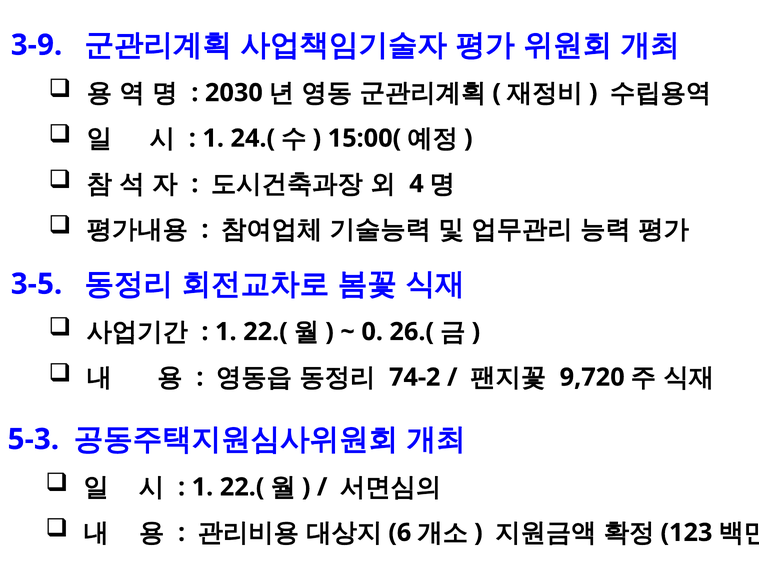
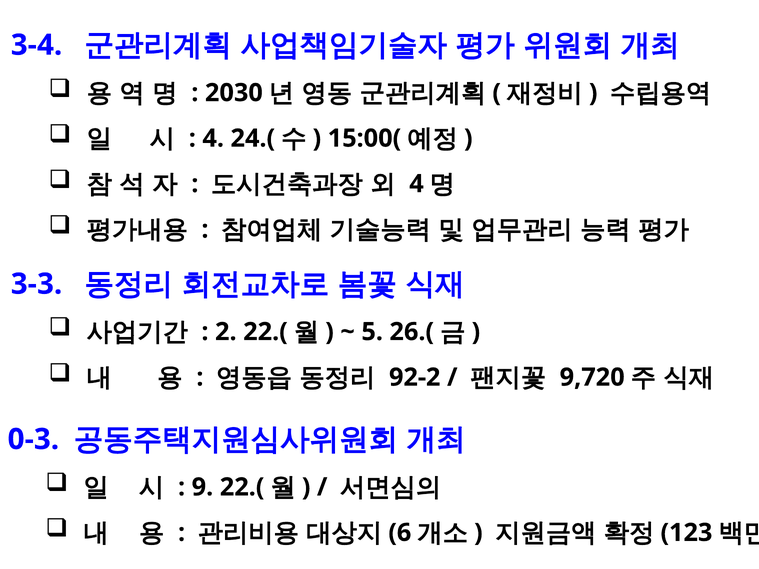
3-9: 3-9 -> 3-4 (37, 45)
1: 1 -> 4 (213, 138)
3-5: 3-5 -> 3-3 (37, 284)
1: 1 -> 2 (226, 332)
0: 0 -> 5 (372, 332)
74-2: 74-2 -> 92-2 (415, 377)
5-3: 5-3 -> 0-3 (33, 440)
1: 1 -> 9 (202, 487)
